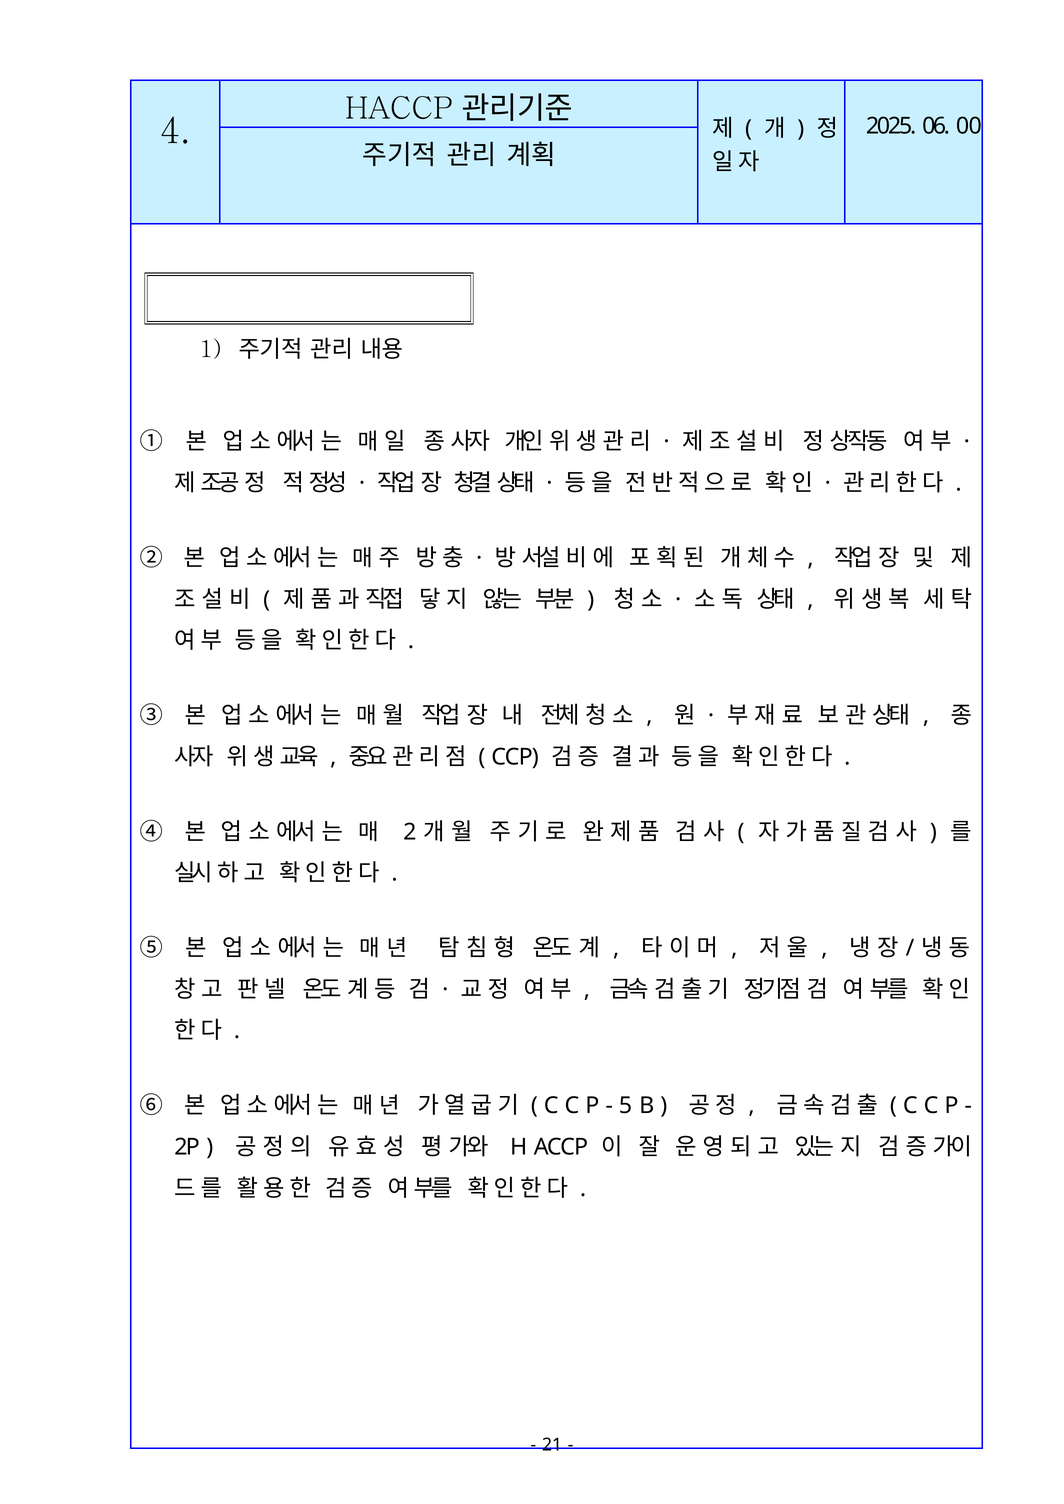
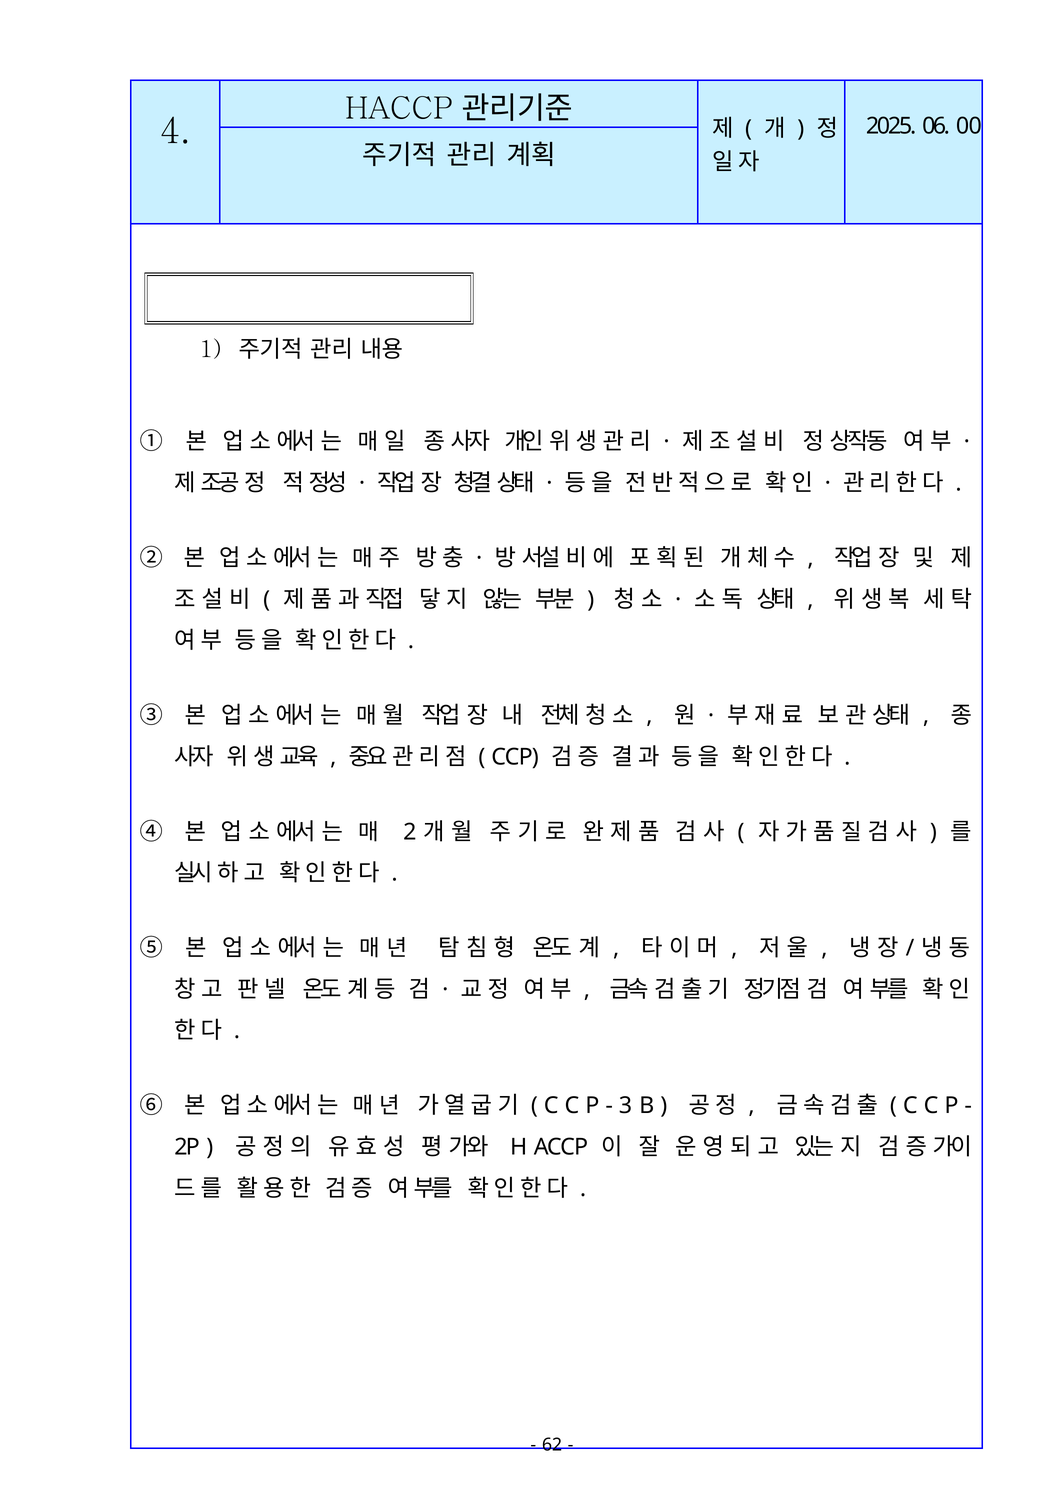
5: 5 -> 3 (625, 1106)
21: 21 -> 62 (552, 1445)
